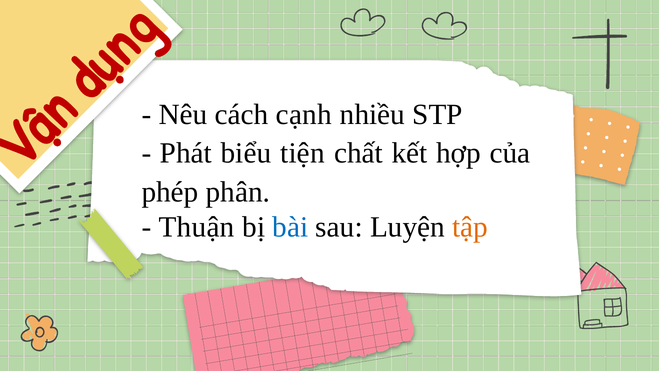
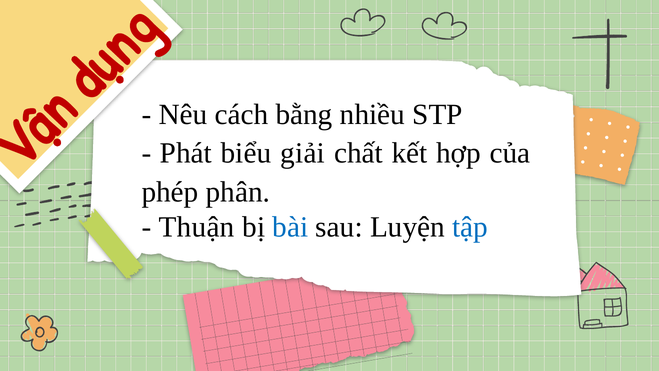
cạnh: cạnh -> bằng (304, 114)
tiện: tiện -> giải (303, 153)
tập colour: orange -> blue (470, 227)
